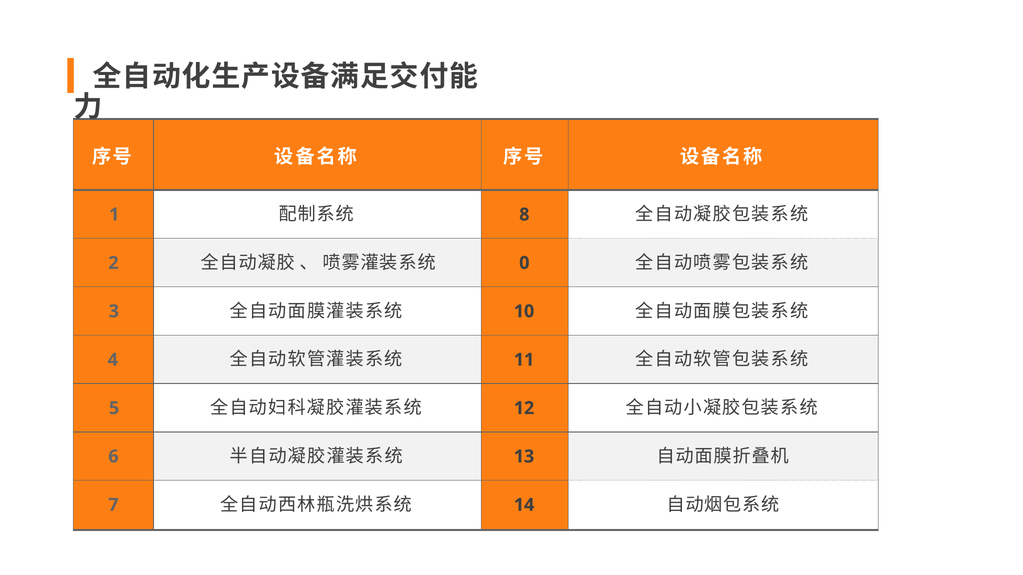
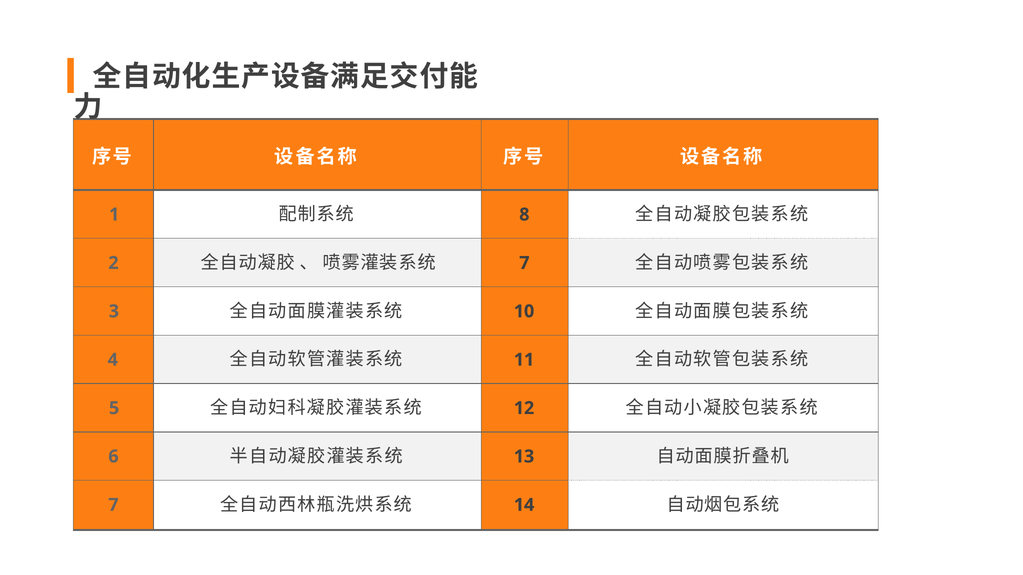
0: 0 -> 7 (524, 263)
